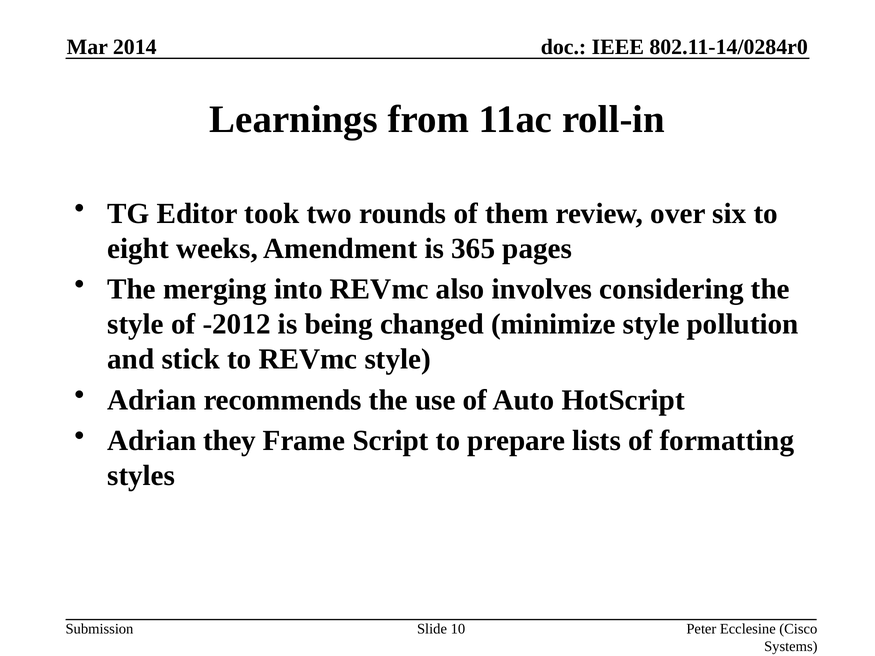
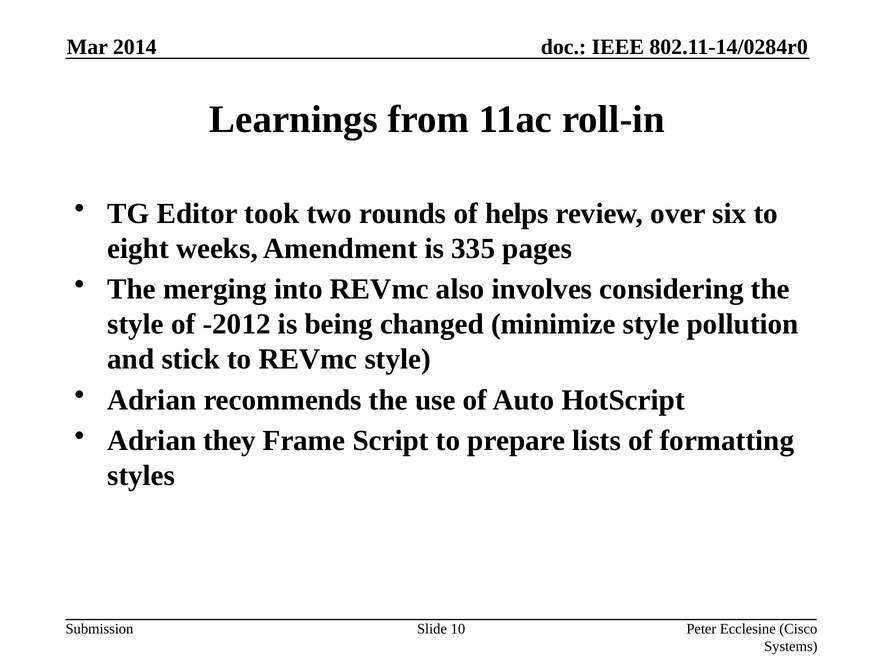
them: them -> helps (517, 214)
365: 365 -> 335 (473, 249)
